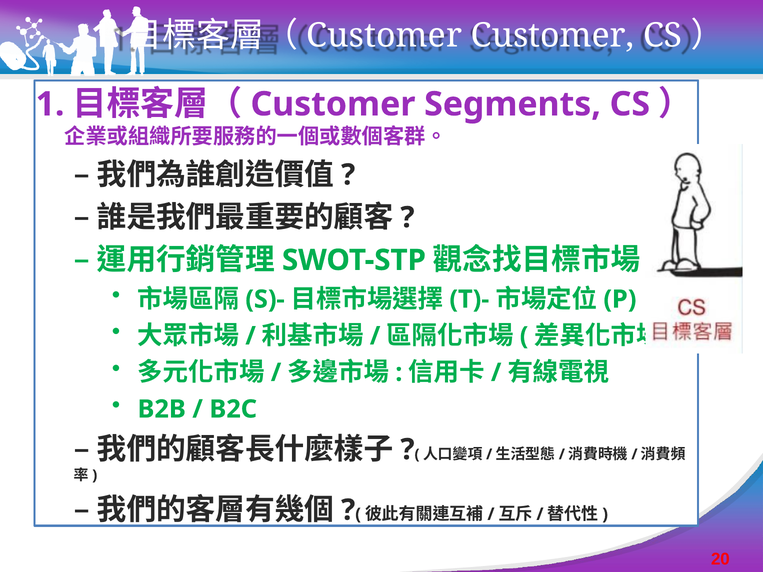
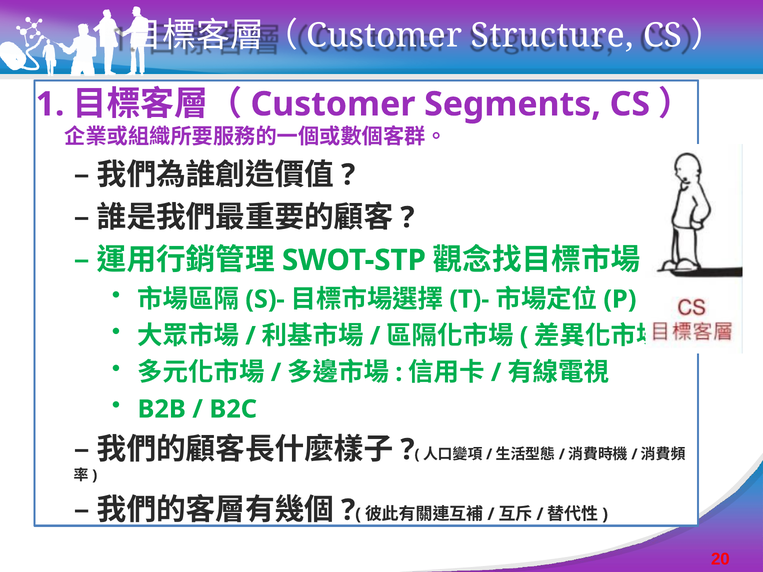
Customer: Customer -> Structure (552, 36)
